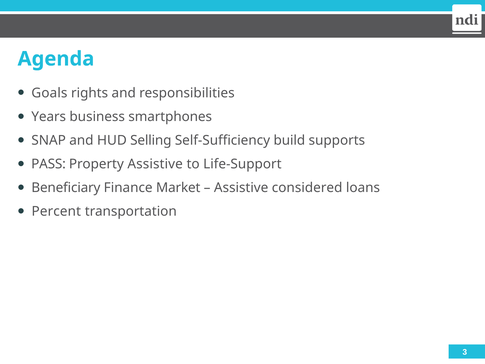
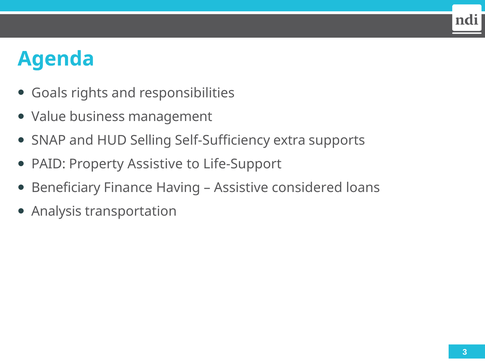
Years: Years -> Value (49, 117)
smartphones: smartphones -> management (170, 117)
build: build -> extra (289, 140)
PASS: PASS -> PAID (49, 164)
Market: Market -> Having (178, 188)
Percent: Percent -> Analysis (56, 211)
